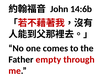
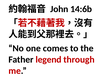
empty: empty -> legend (48, 60)
